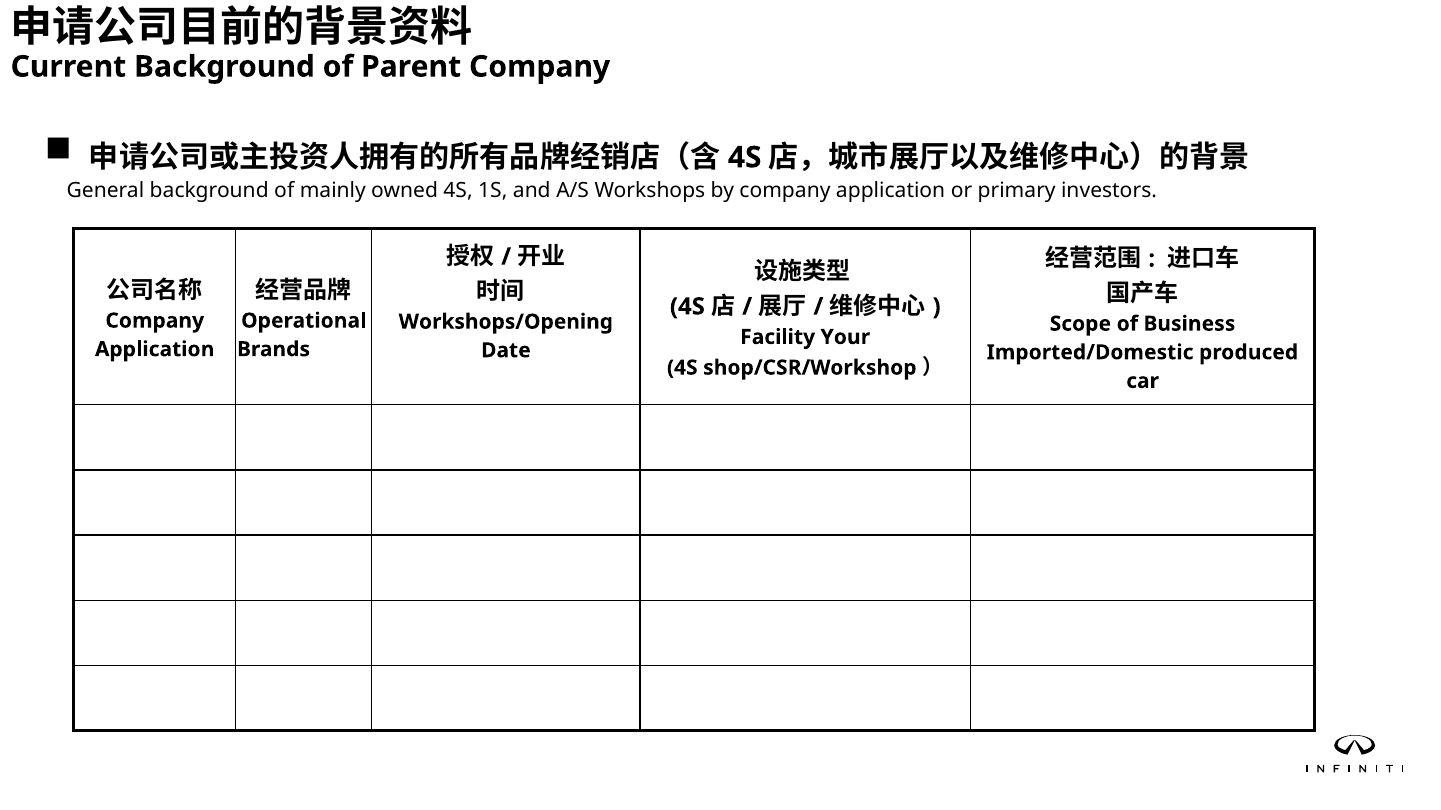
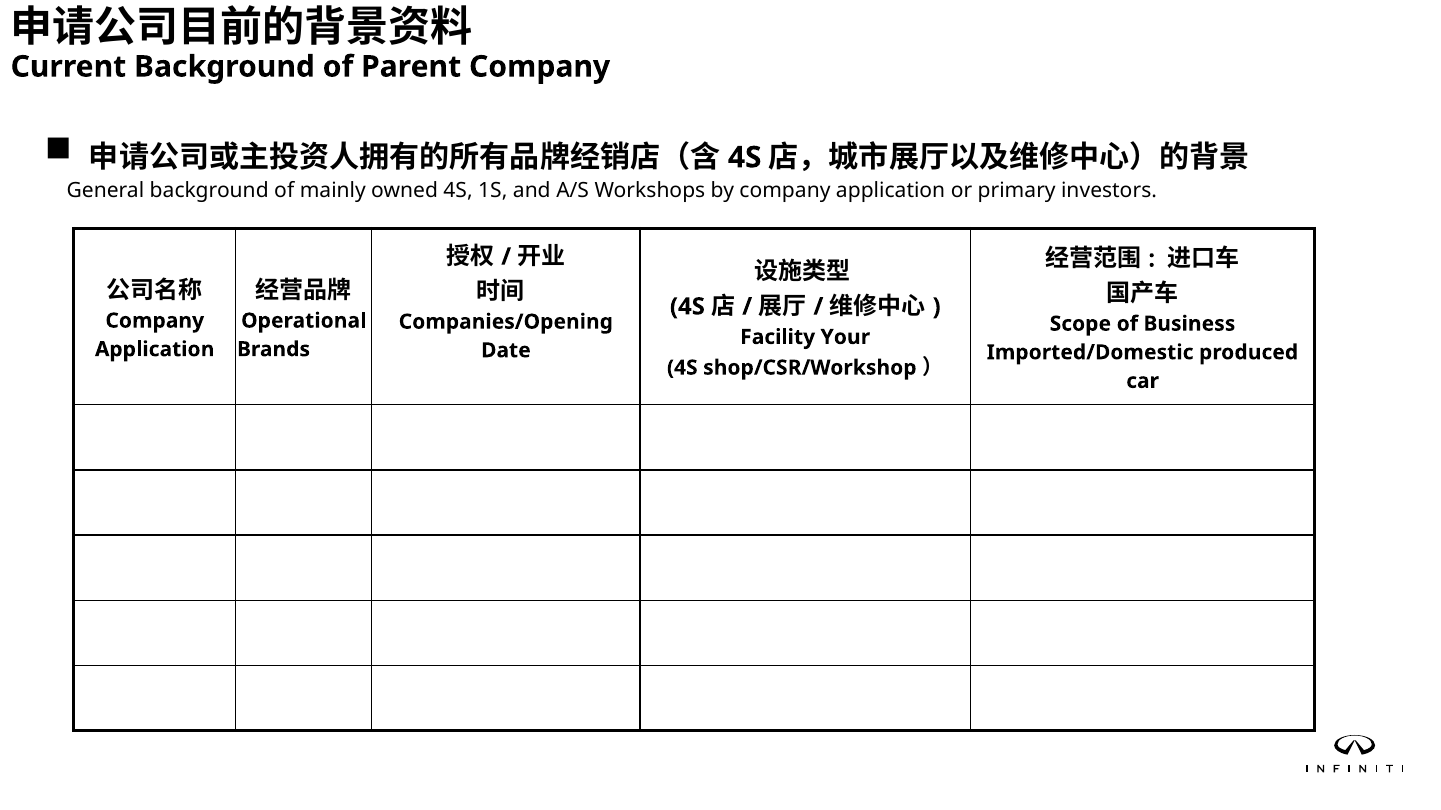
Workshops/Opening: Workshops/Opening -> Companies/Opening (506, 322)
